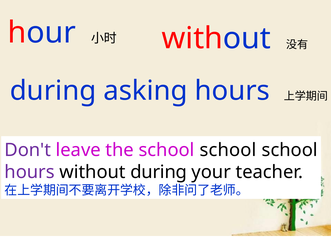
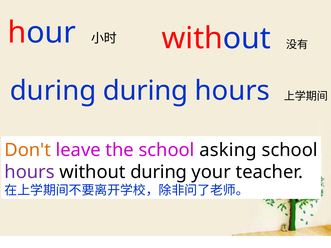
during asking: asking -> during (146, 91)
Don't colour: purple -> orange (28, 150)
the school school: school -> asking (228, 150)
